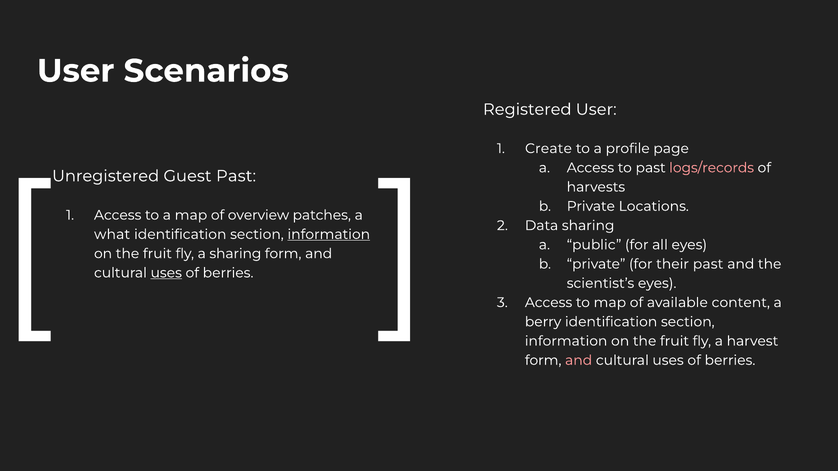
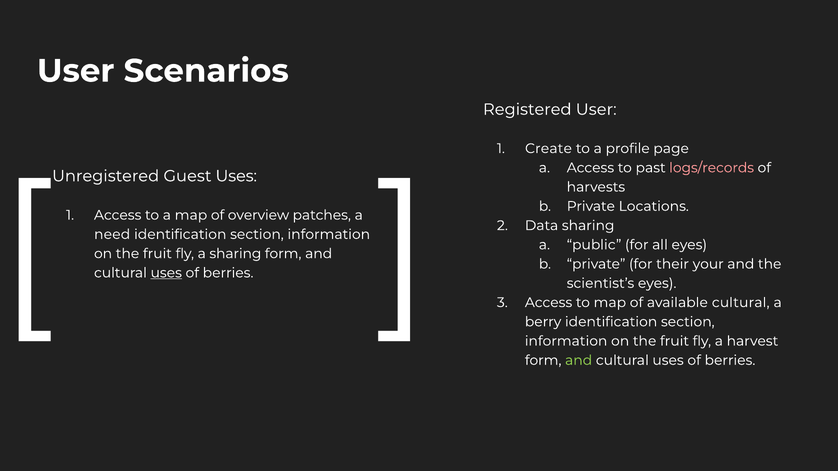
Guest Past: Past -> Uses (236, 176)
what: what -> need (112, 235)
information underline: present -> none (329, 235)
their past: past -> your (708, 264)
available content: content -> cultural (741, 303)
and colour: pink -> light green (579, 361)
